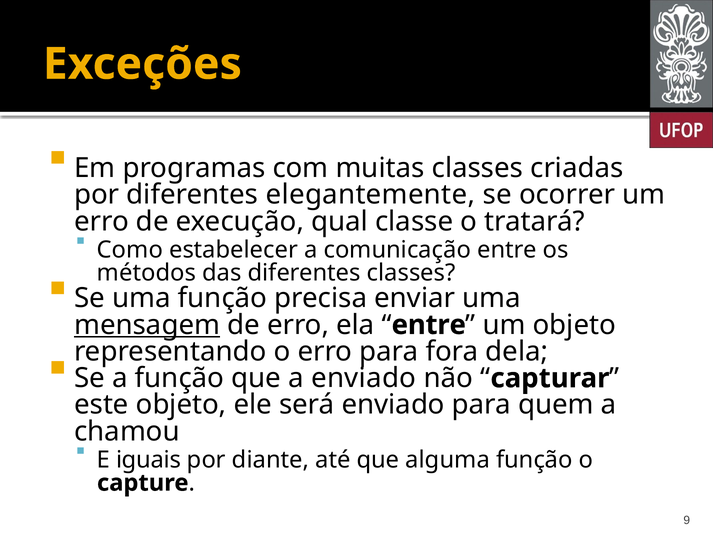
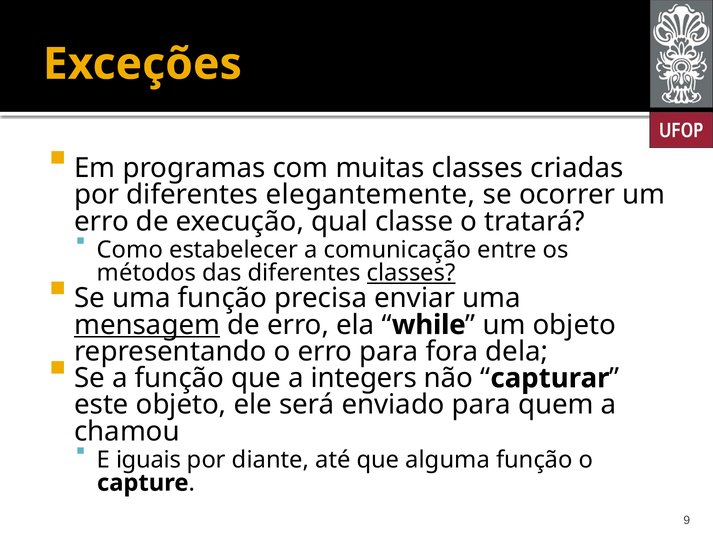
classes underline: none -> present (411, 273)
entre: entre -> while (429, 325)
a enviado: enviado -> integers (364, 378)
